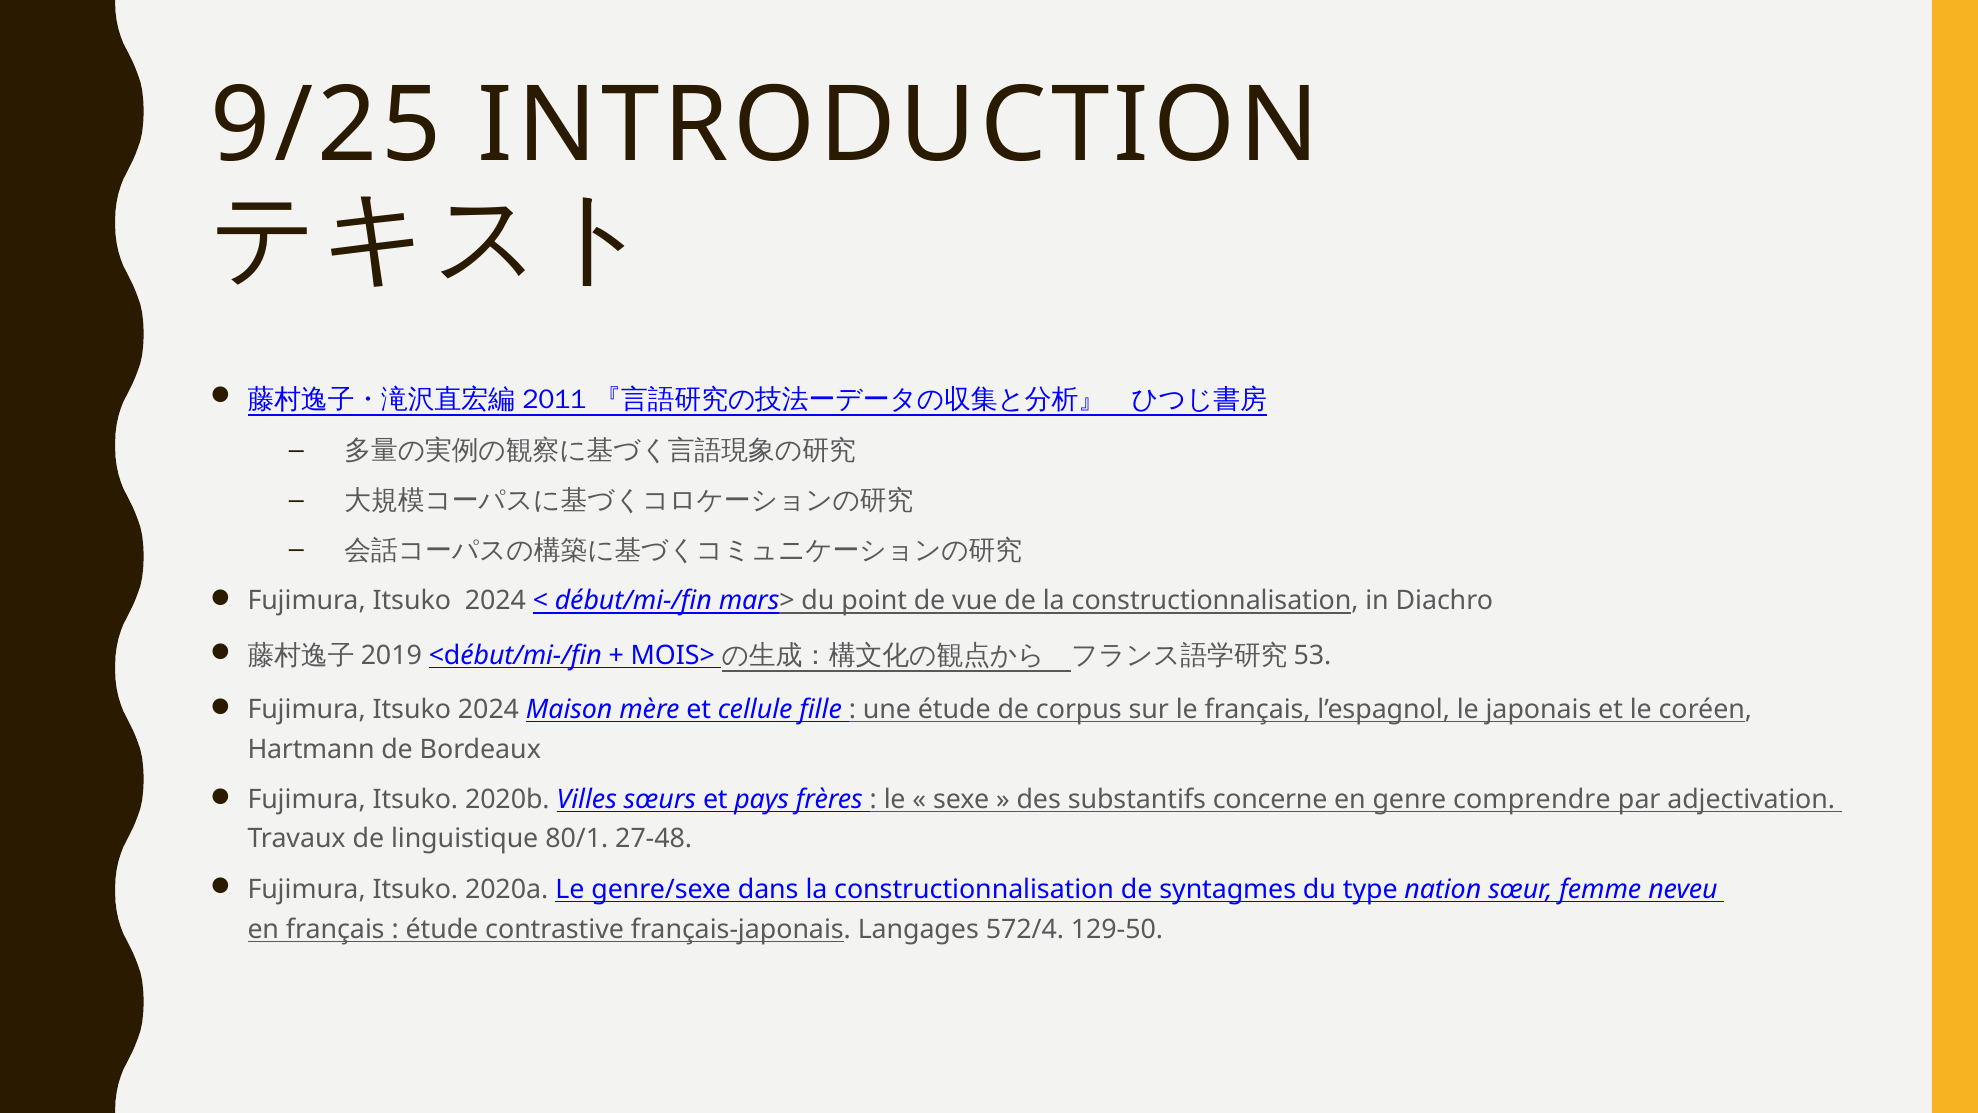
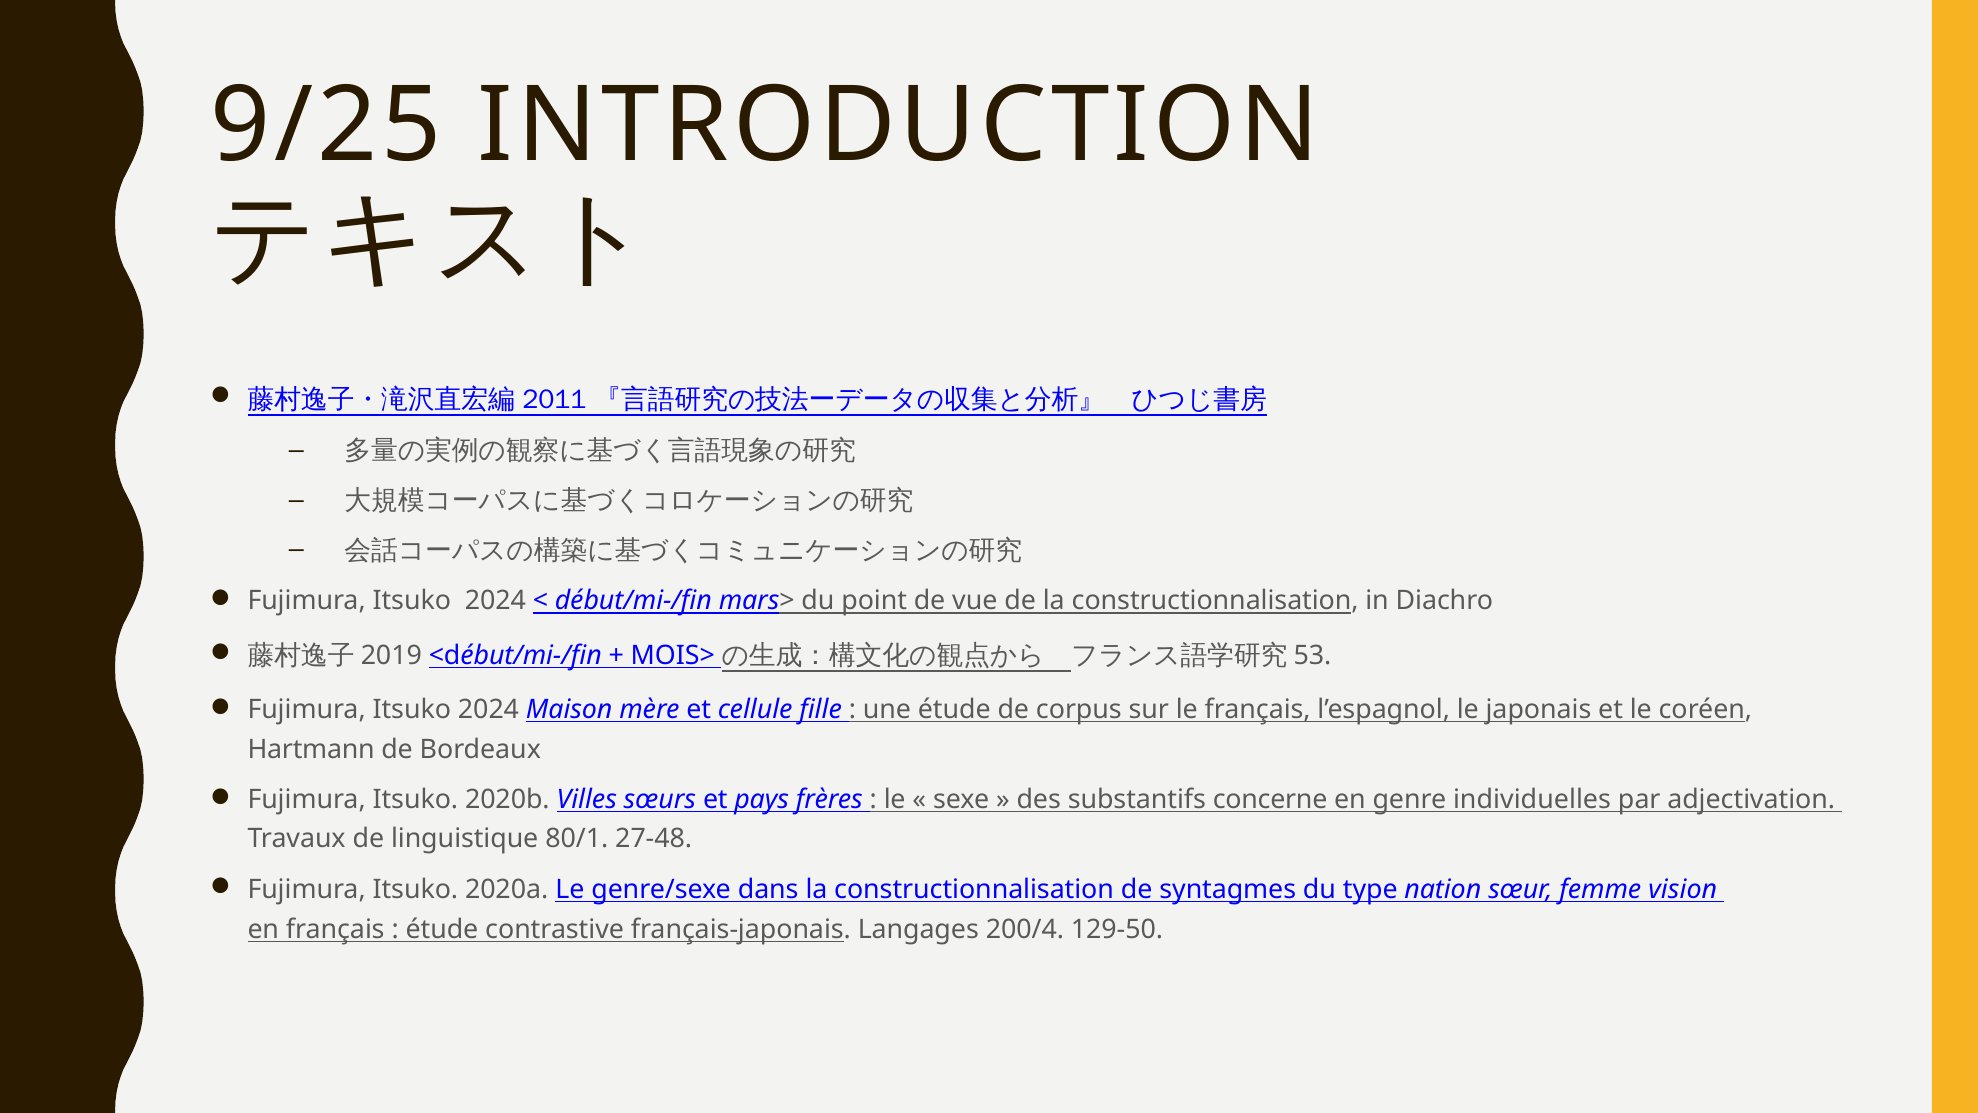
comprendre: comprendre -> individuelles (1532, 799)
neveu: neveu -> vision (1683, 889)
572/4: 572/4 -> 200/4 (1025, 929)
